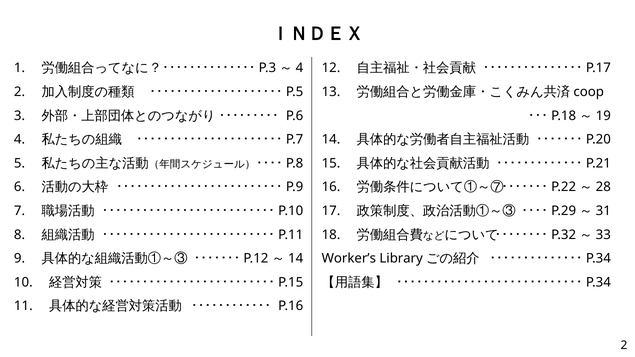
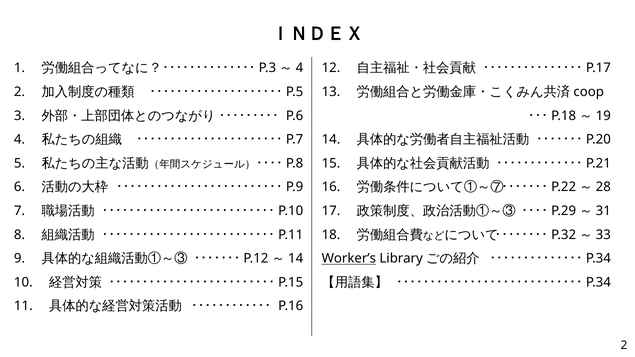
Worker’s underline: none -> present (349, 259)
